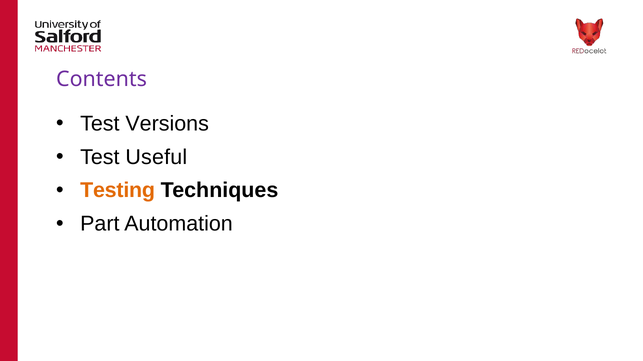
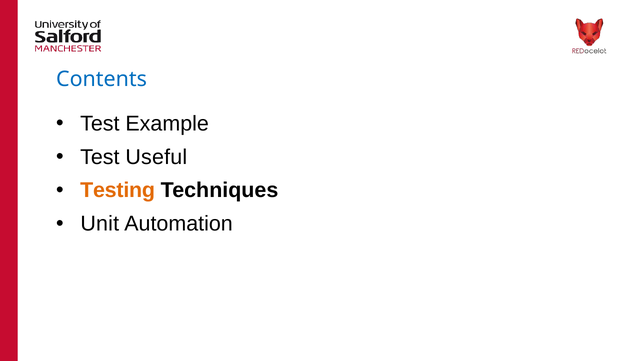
Contents colour: purple -> blue (102, 79)
Versions: Versions -> Example (167, 124)
Part: Part -> Unit (100, 224)
